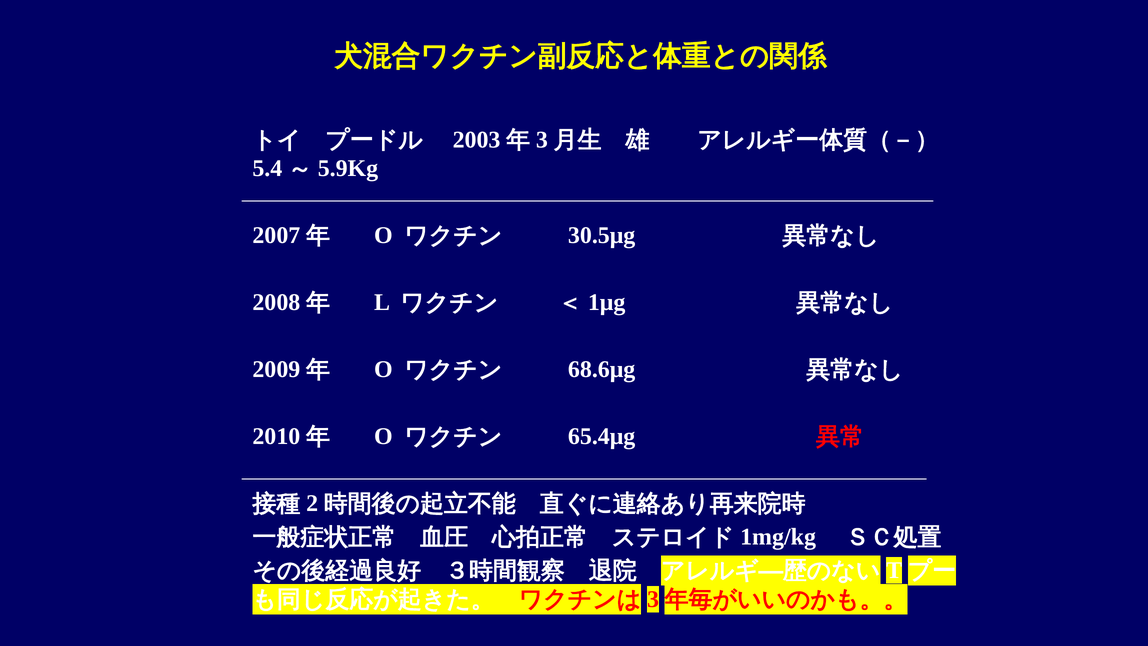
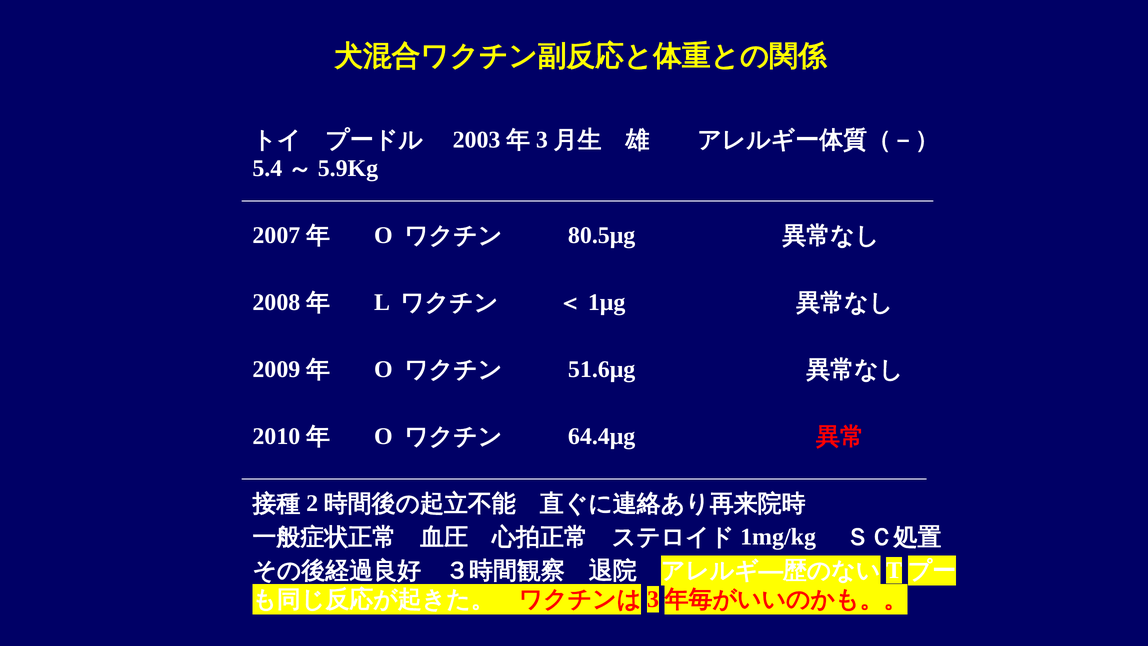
30.5μg: 30.5μg -> 80.5μg (602, 235)
68.6μg: 68.6μg -> 51.6μg (602, 369)
65.4μg: 65.4μg -> 64.4μg (602, 436)
